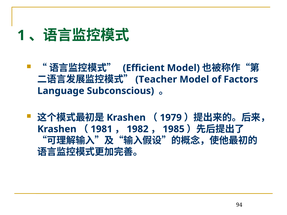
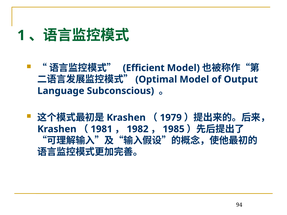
Teacher: Teacher -> Optimal (156, 79)
Factors: Factors -> Output (241, 79)
